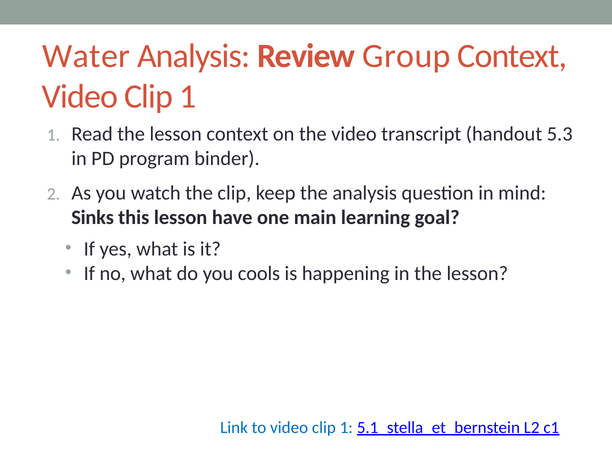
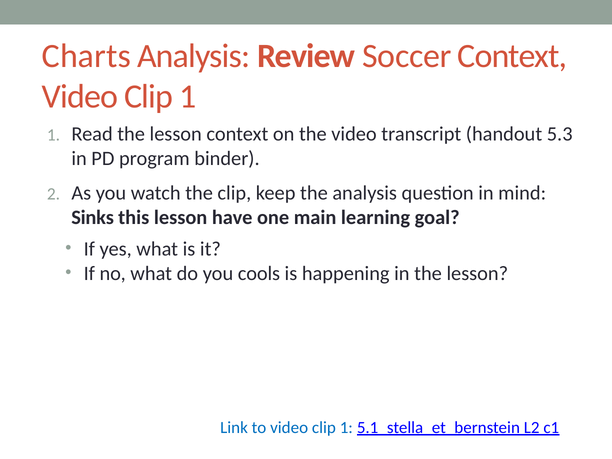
Water: Water -> Charts (86, 56)
Group: Group -> Soccer (407, 56)
